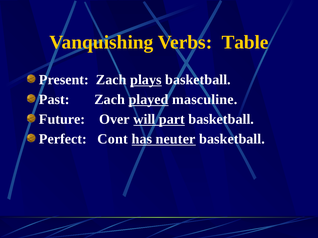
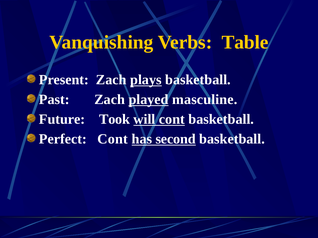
Over: Over -> Took (115, 120)
will part: part -> cont (172, 120)
neuter: neuter -> second (176, 139)
